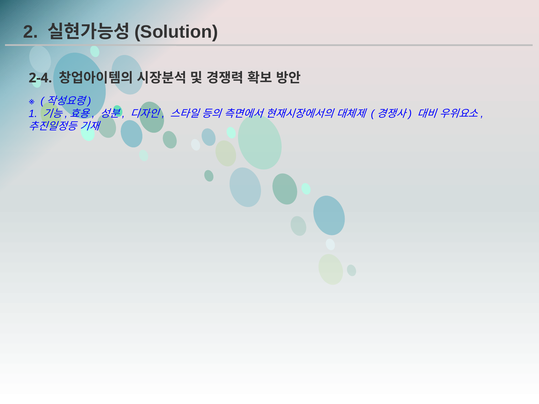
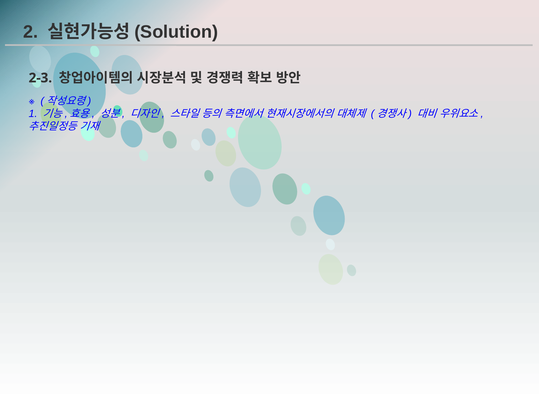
2-4: 2-4 -> 2-3 (40, 78)
